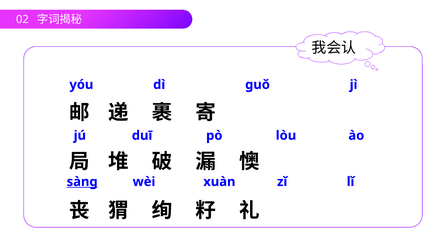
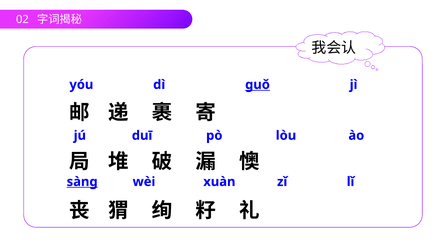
ɡuǒ underline: none -> present (258, 85)
